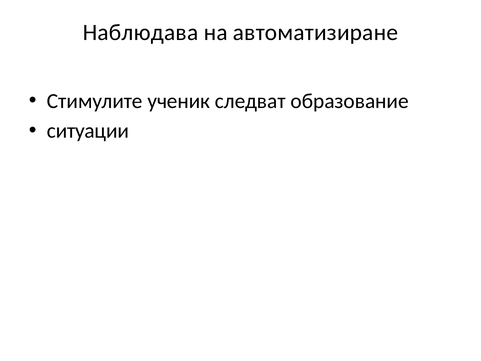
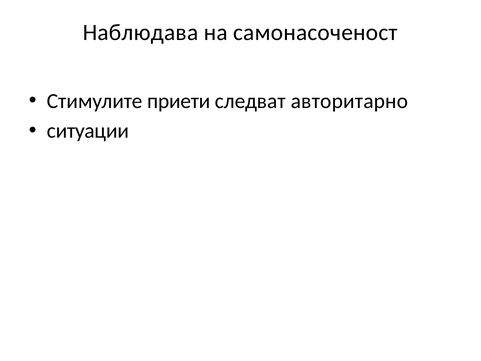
автоматизиране: автоматизиране -> самонасоченост (315, 33)
ученик: ученик -> приети (179, 101)
образование: образование -> авторитарно (350, 101)
